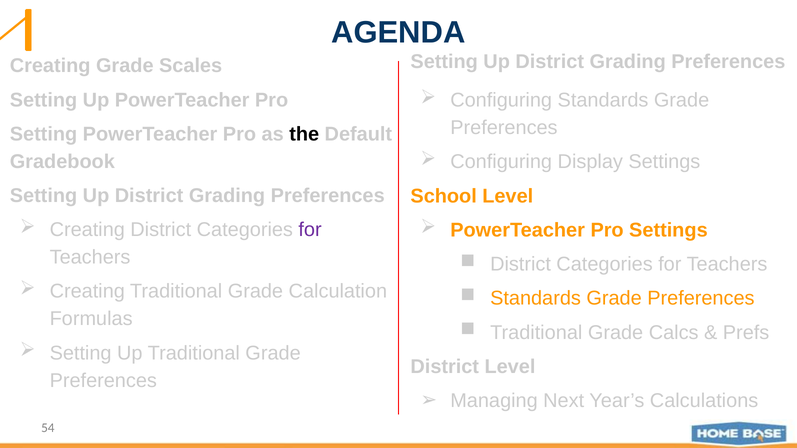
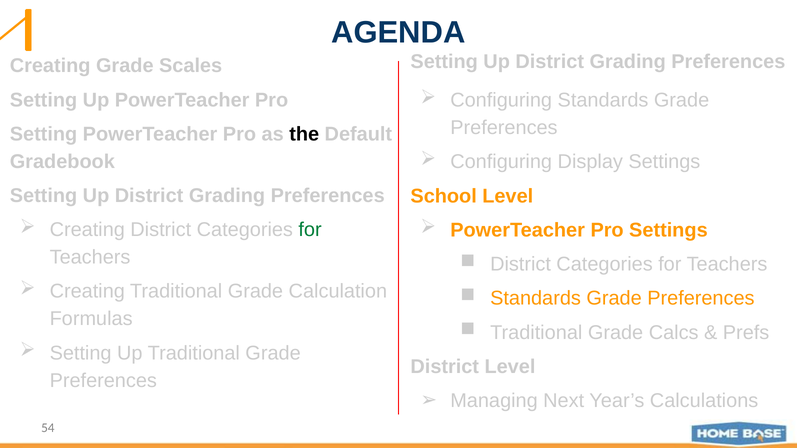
for colour: purple -> green (310, 230)
